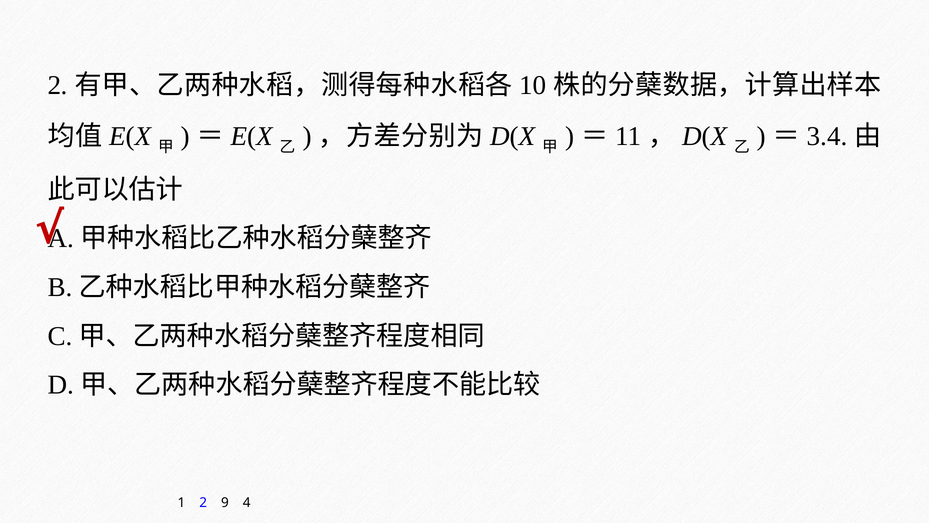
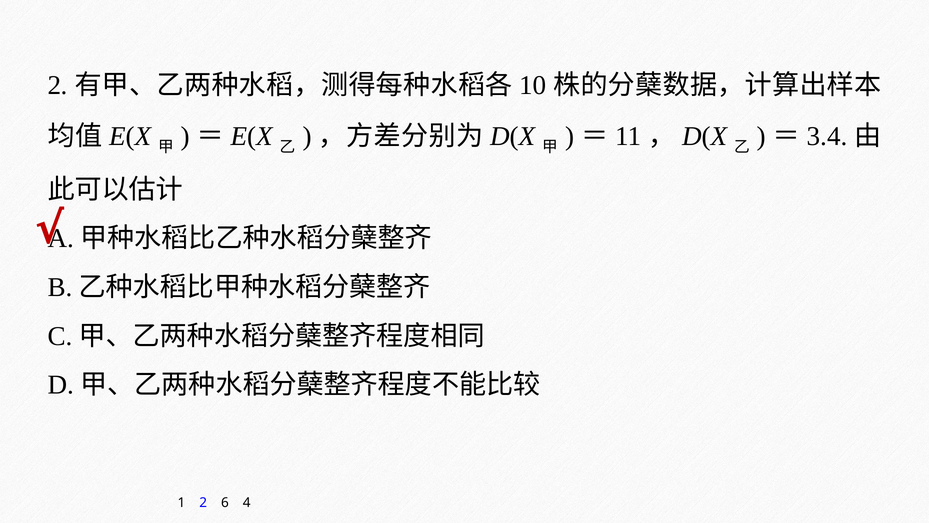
9: 9 -> 6 (225, 502)
